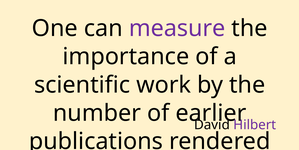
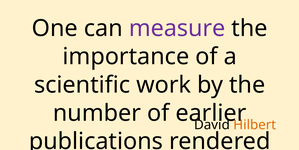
Hilbert colour: purple -> orange (255, 124)
